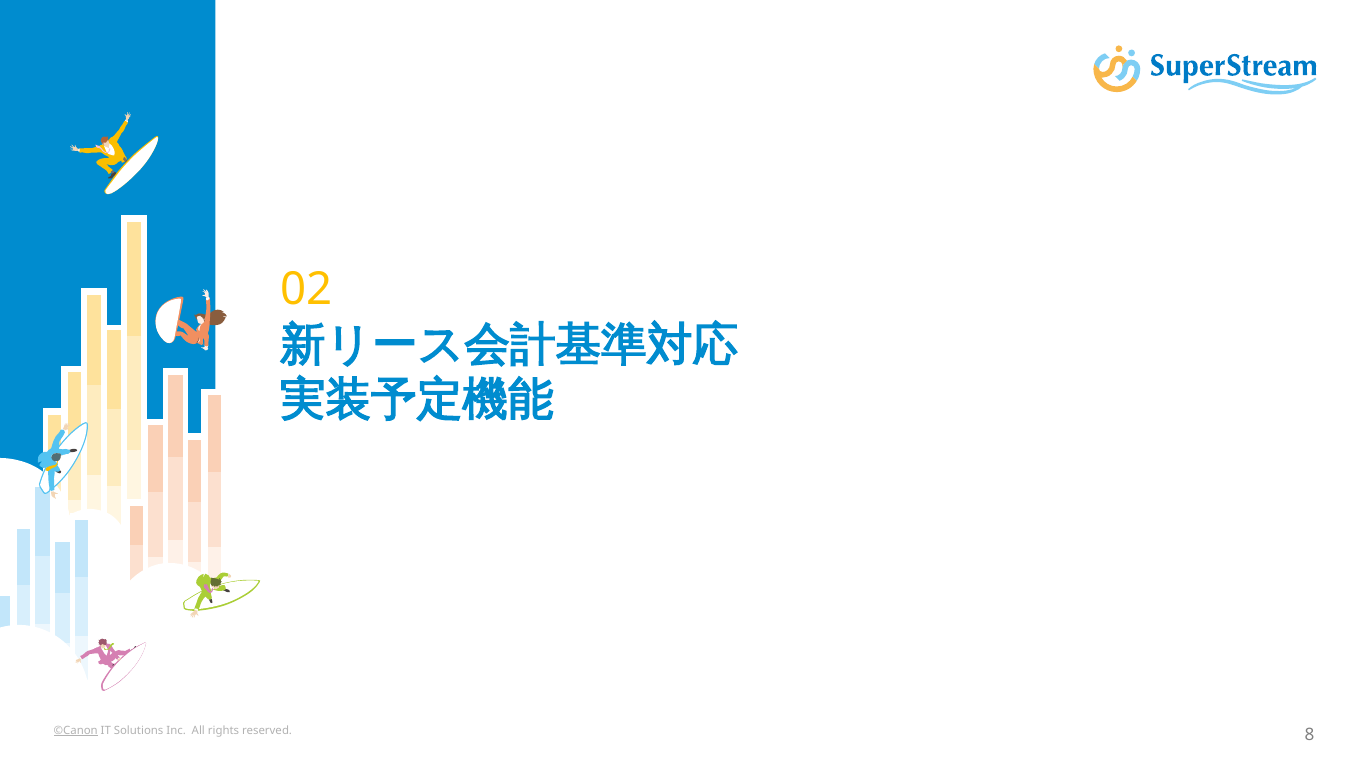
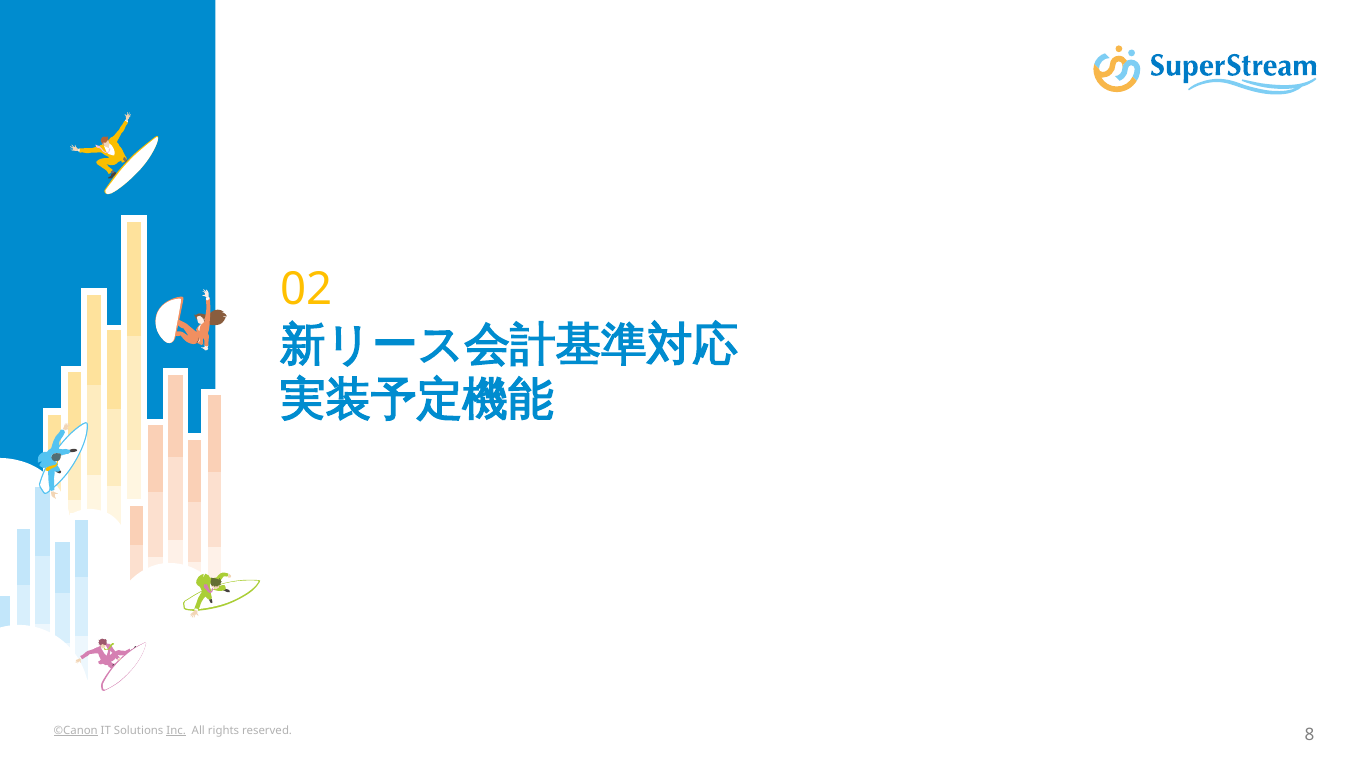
Inc underline: none -> present (176, 731)
